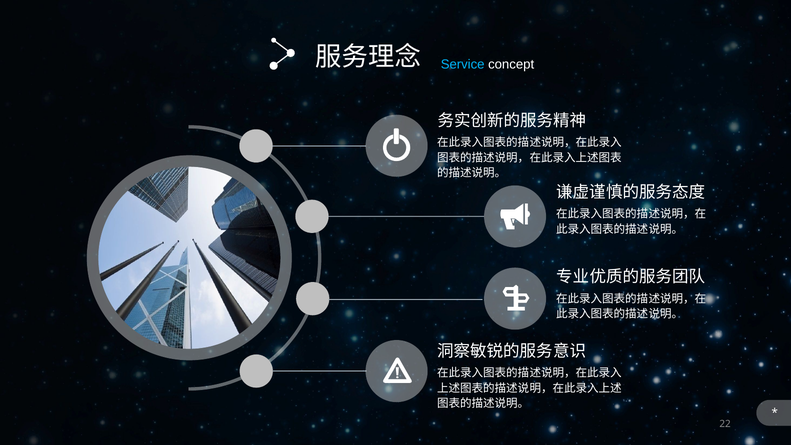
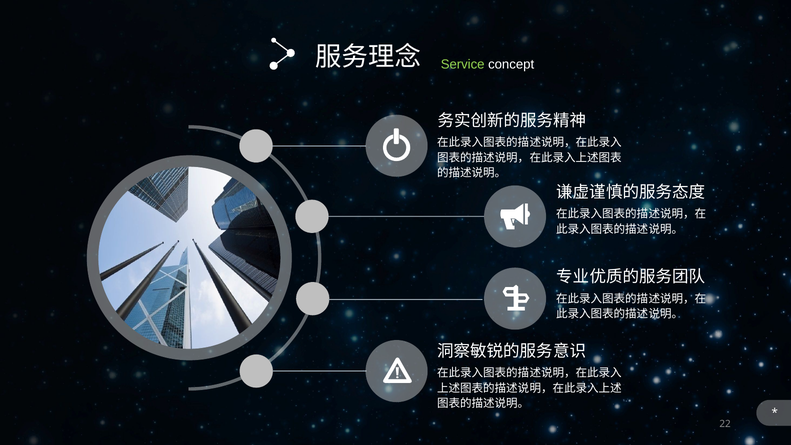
Service colour: light blue -> light green (463, 64)
